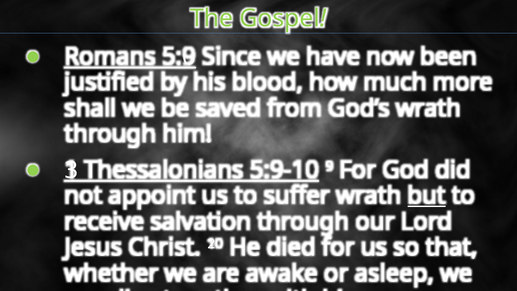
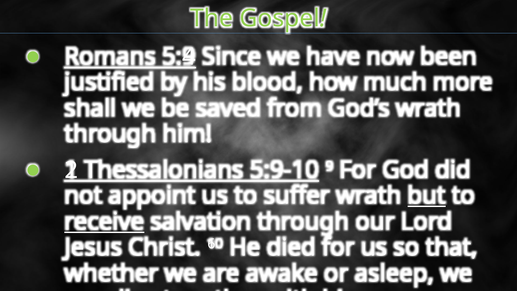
5:0: 5:0 -> 5:4 (179, 57)
3: 3 -> 2 (71, 170)
receive underline: none -> present (104, 222)
20: 20 -> 60 (215, 244)
